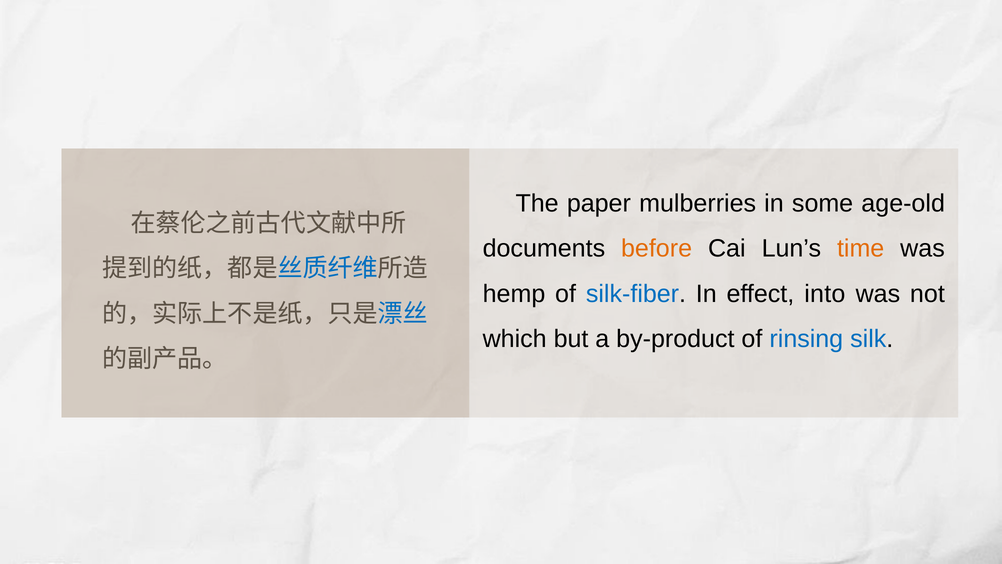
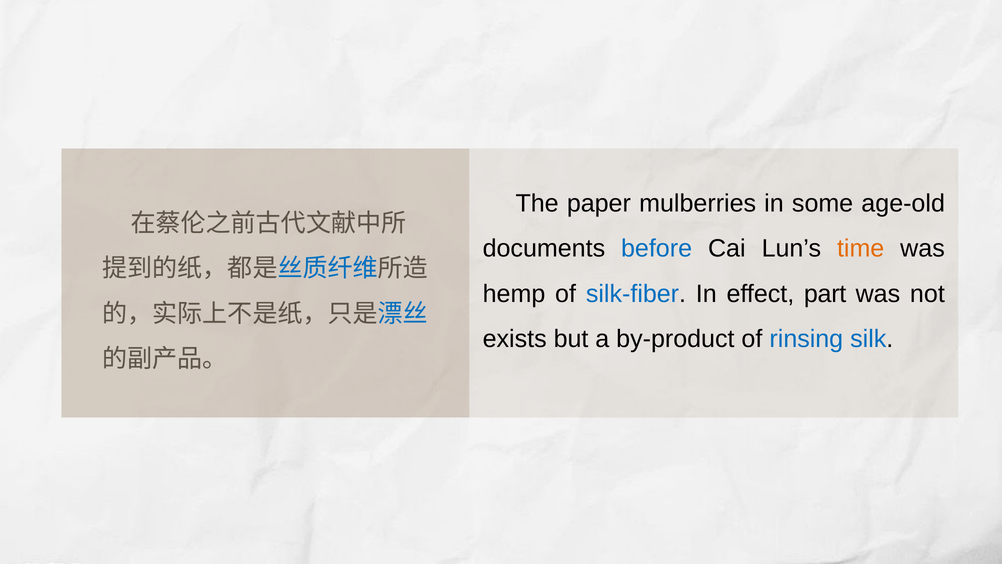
before colour: orange -> blue (657, 249)
into: into -> part (825, 294)
which: which -> exists (515, 339)
